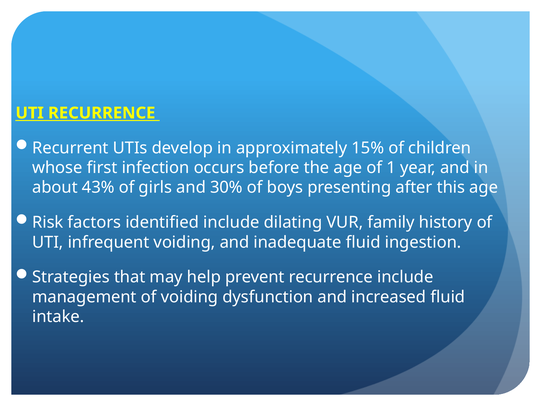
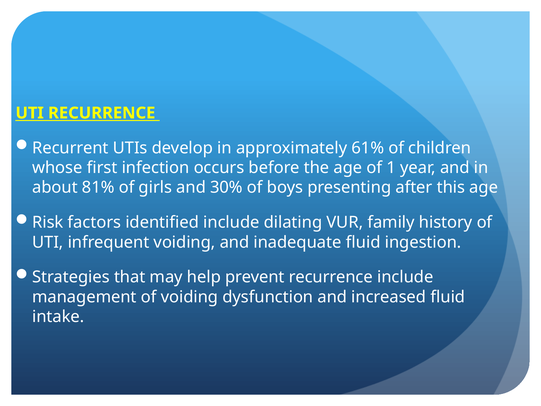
15%: 15% -> 61% (368, 148)
43%: 43% -> 81% (98, 187)
